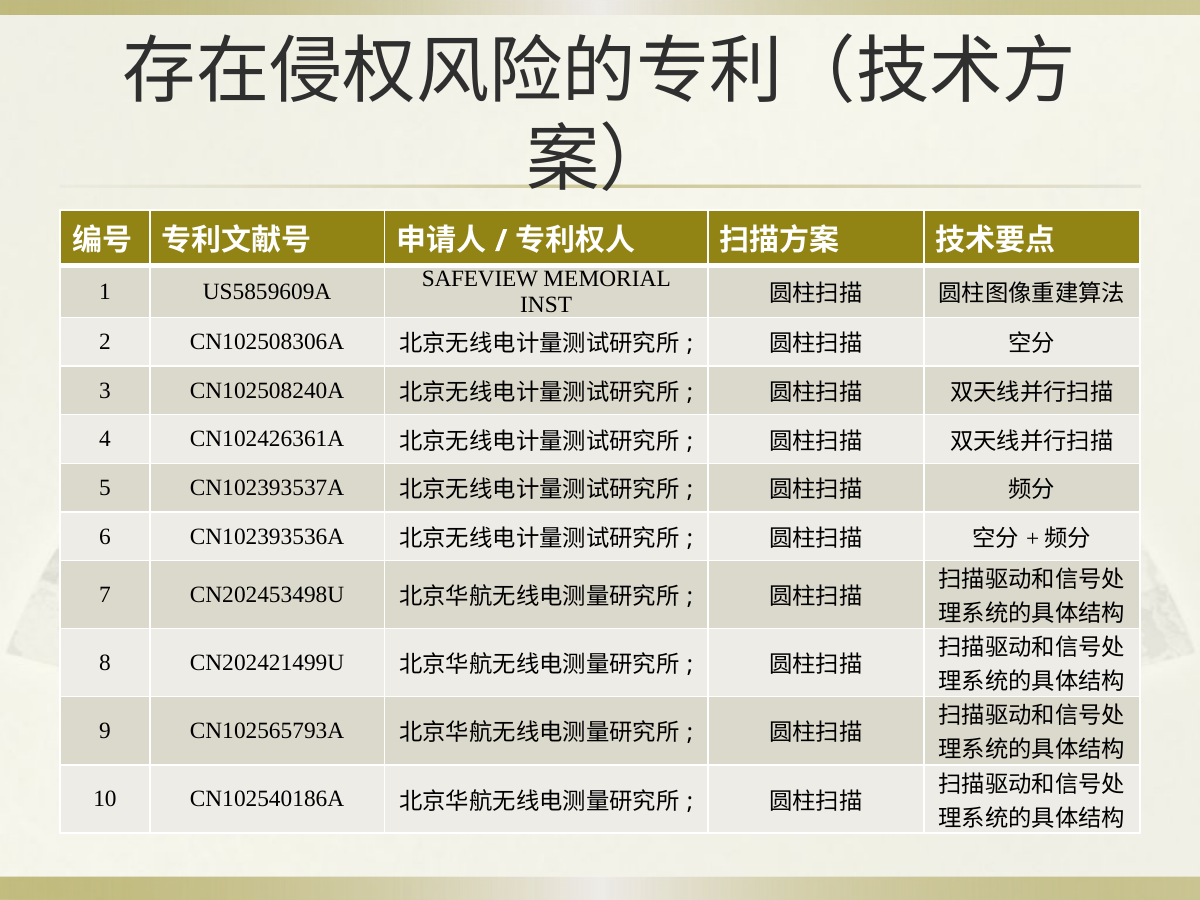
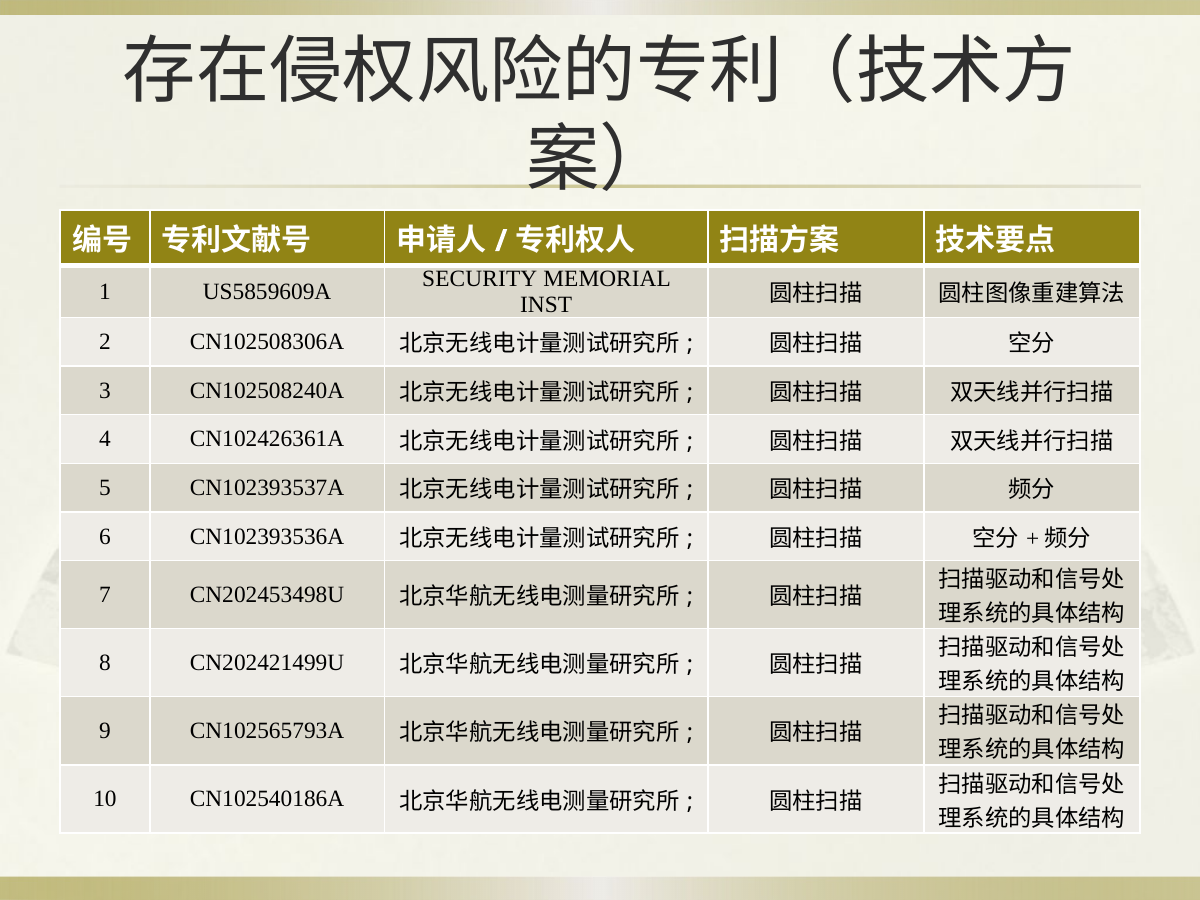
SAFEVIEW: SAFEVIEW -> SECURITY (480, 279)
